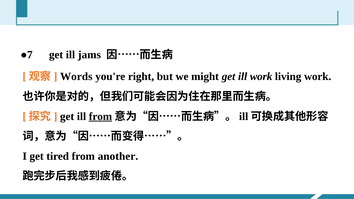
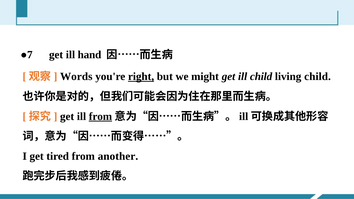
jams: jams -> hand (89, 55)
right underline: none -> present (141, 77)
ill work: work -> child (261, 77)
living work: work -> child (318, 77)
